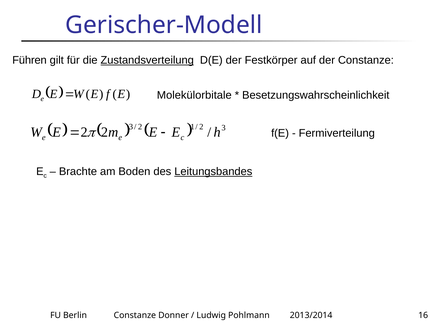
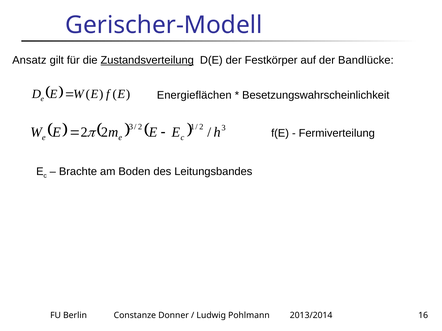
Führen: Führen -> Ansatz (29, 60)
der Constanze: Constanze -> Bandlücke (366, 60)
Molekülorbitale: Molekülorbitale -> Energieflächen (194, 95)
Leitungsbandes underline: present -> none (213, 172)
